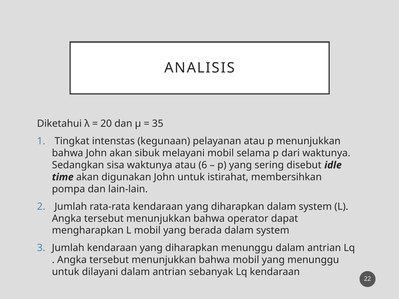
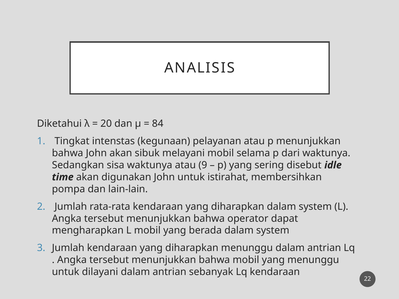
35: 35 -> 84 (158, 124)
6: 6 -> 9 (203, 165)
